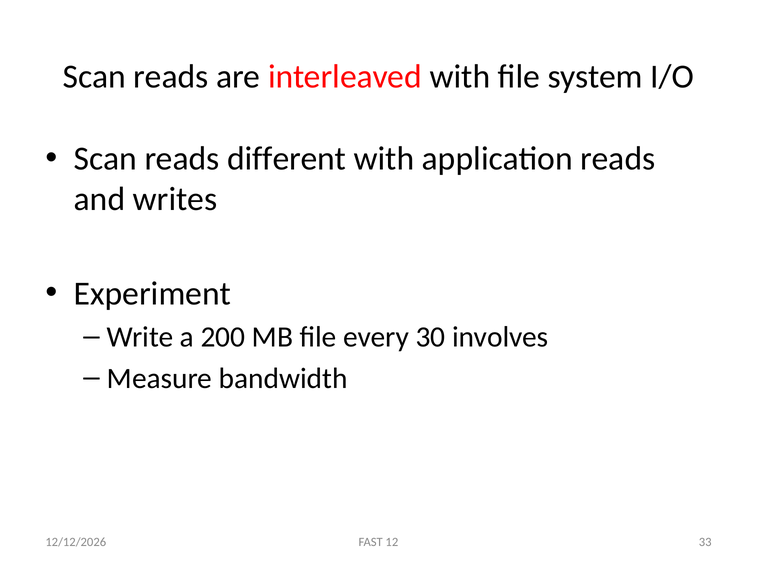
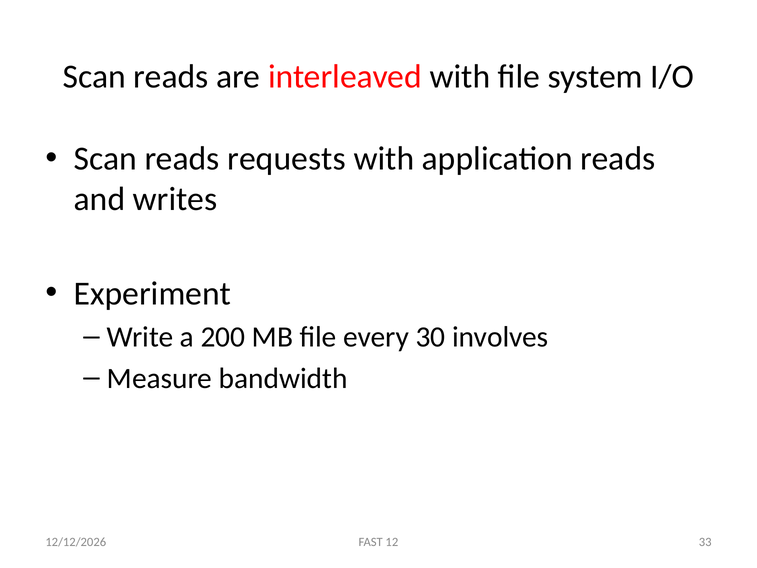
different: different -> requests (287, 159)
